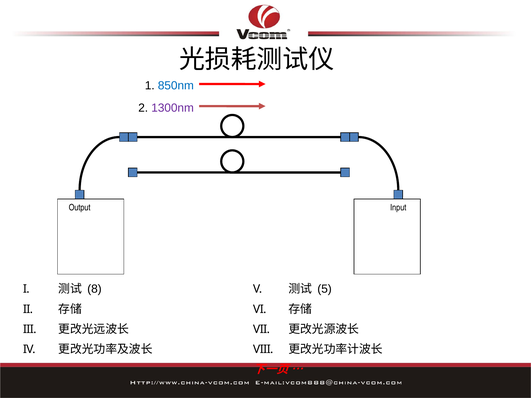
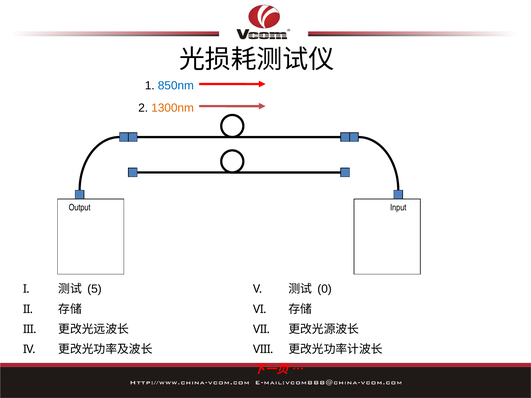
1300nm colour: purple -> orange (173, 108)
8: 8 -> 5 (94, 289)
5: 5 -> 0 (325, 289)
